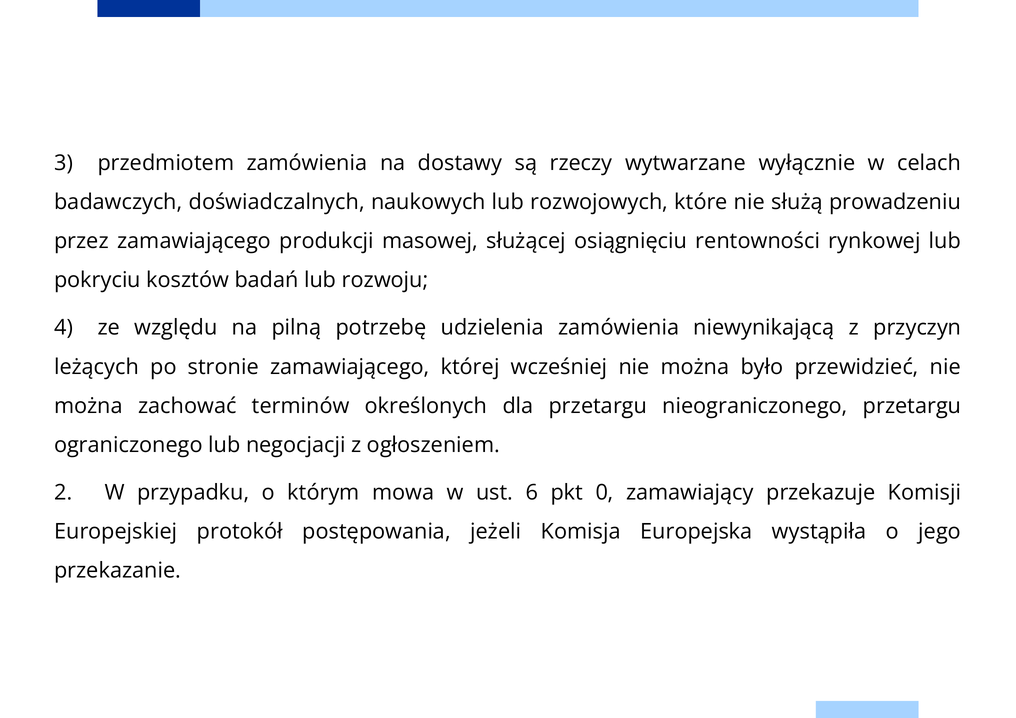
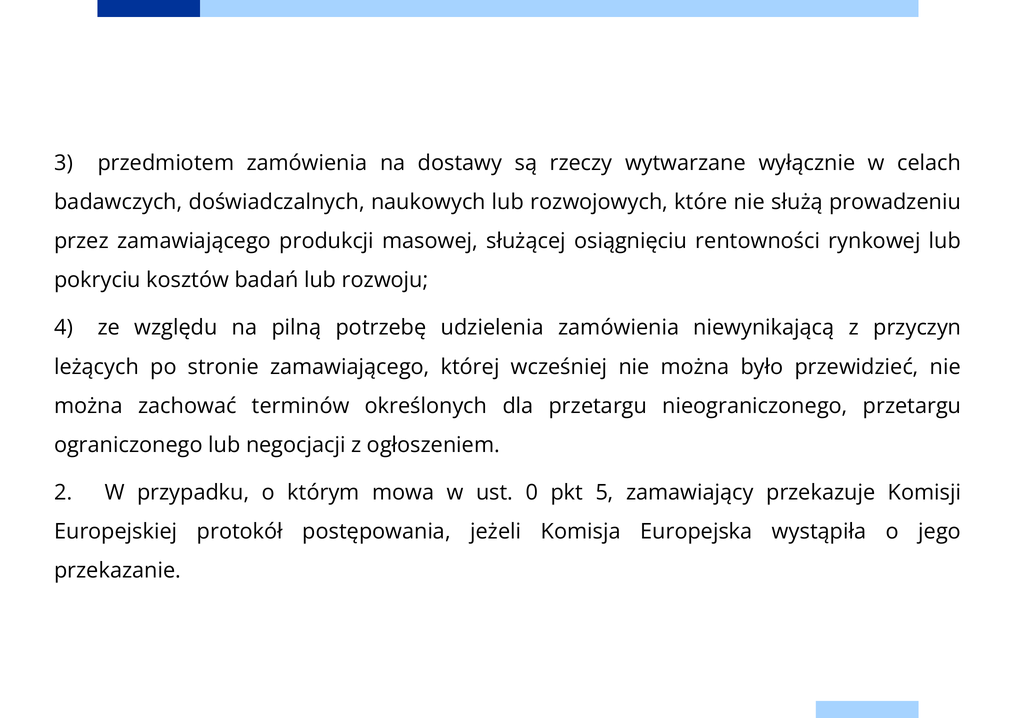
6: 6 -> 0 (532, 493)
0: 0 -> 5 (605, 493)
